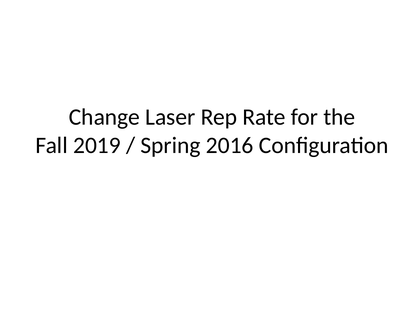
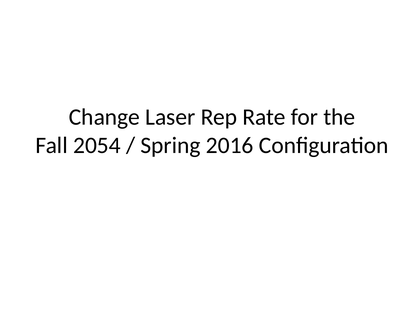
2019: 2019 -> 2054 (97, 145)
